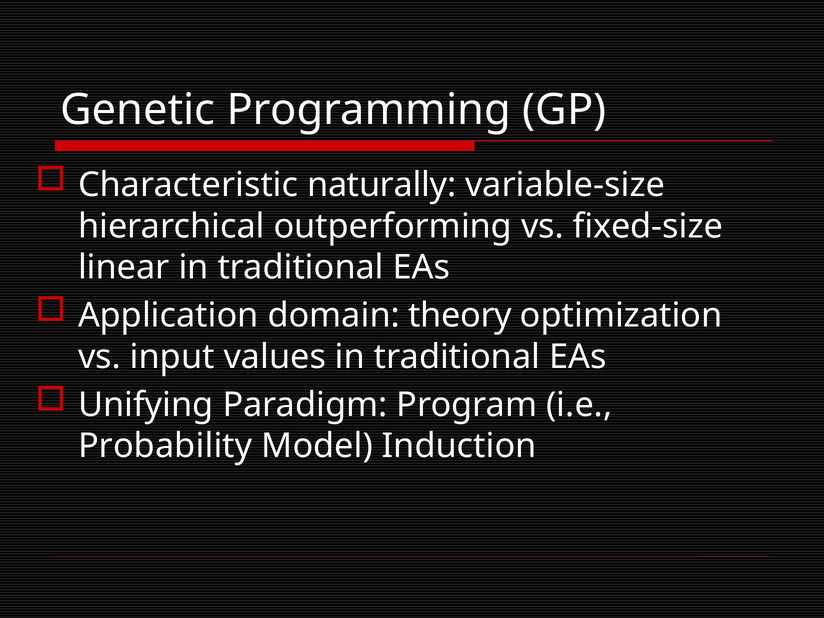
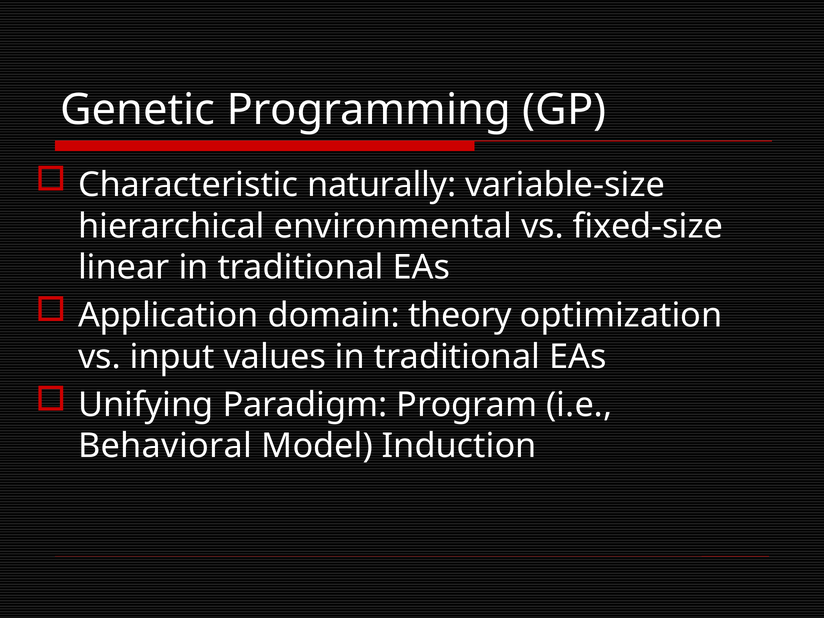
outperforming: outperforming -> environmental (393, 226)
Probability: Probability -> Behavioral (165, 446)
